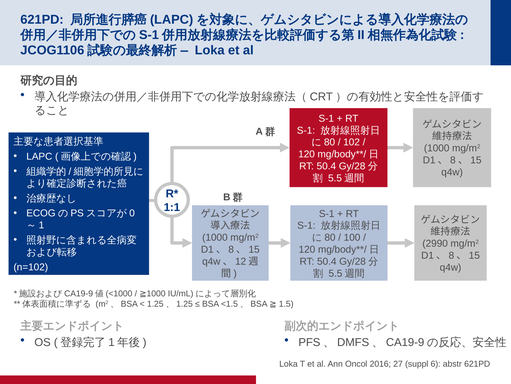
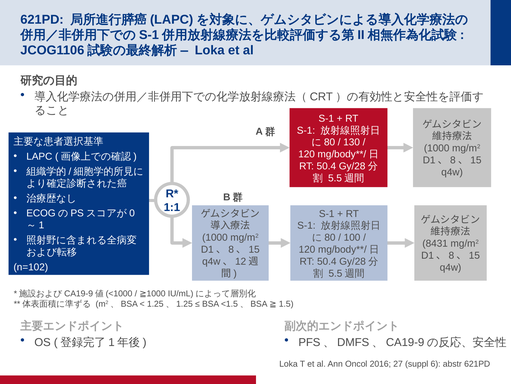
102: 102 -> 130 (352, 142)
2990: 2990 -> 8431 (435, 243)
